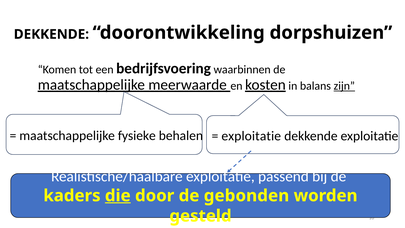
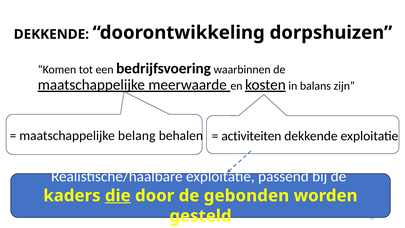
zijn underline: present -> none (344, 86)
fysieke: fysieke -> belang (137, 136)
exploitatie: exploitatie -> activiteiten (251, 136)
